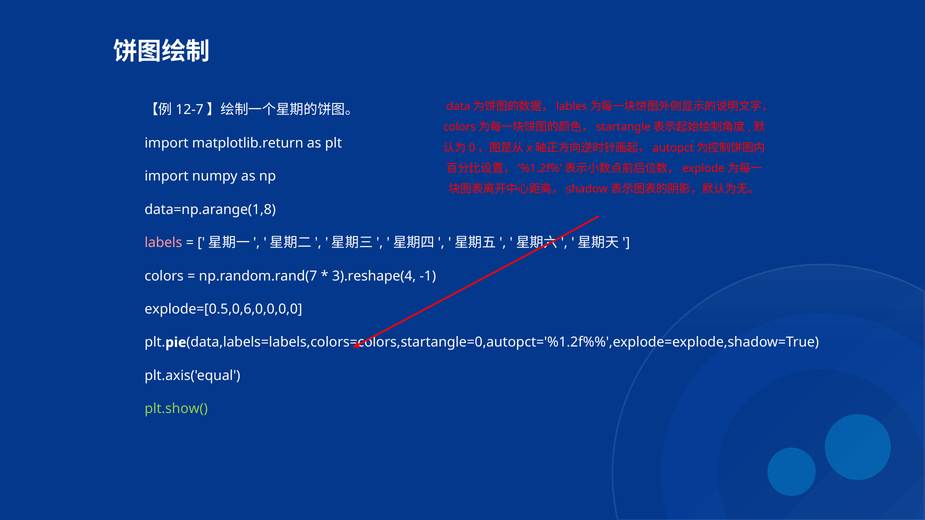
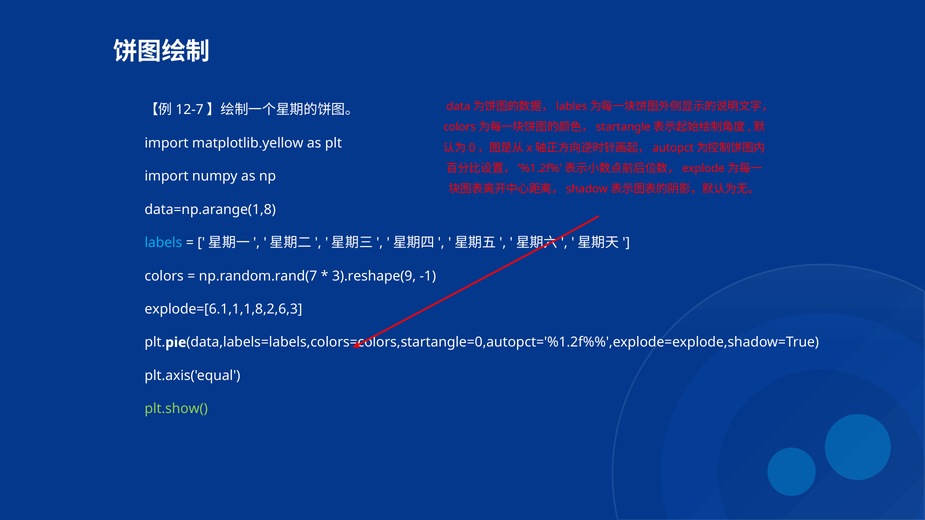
matplotlib.return: matplotlib.return -> matplotlib.yellow (248, 143)
labels colour: pink -> light blue (163, 243)
3).reshape(4: 3).reshape(4 -> 3).reshape(9 (374, 276)
explode=[0.5,0,6,0,0,0,0: explode=[0.5,0,6,0,0,0,0 -> explode=[6.1,1,1,8,2,6,3 (223, 309)
